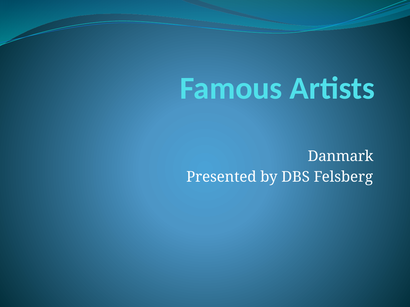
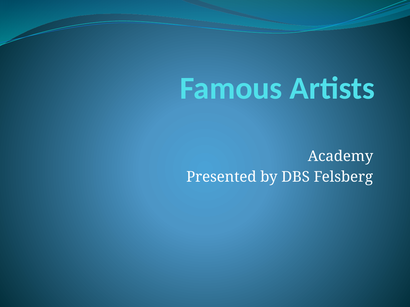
Danmark: Danmark -> Academy (340, 157)
